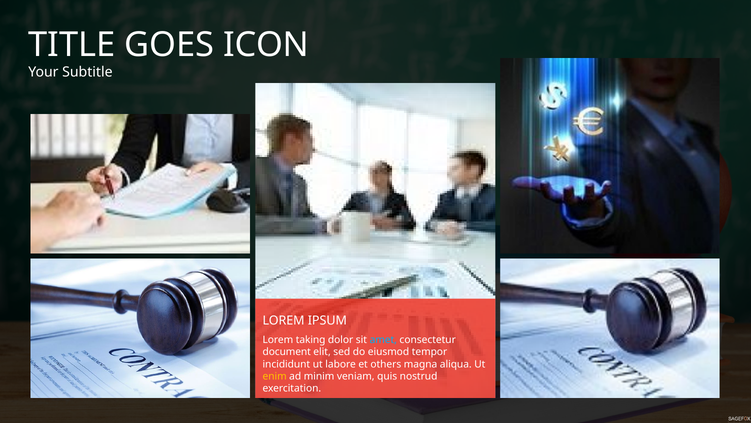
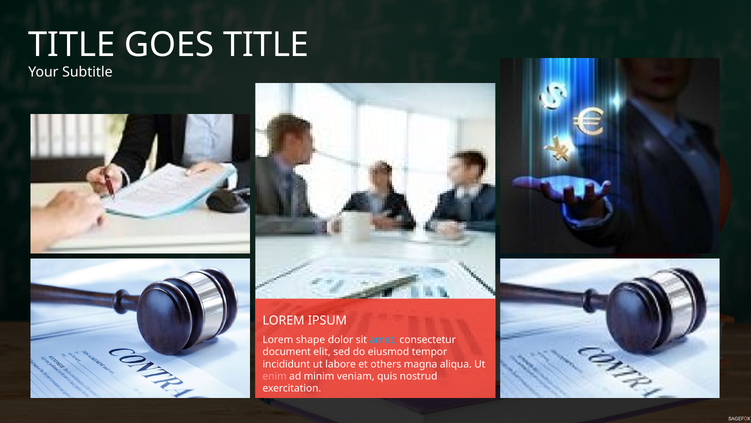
GOES ICON: ICON -> TITLE (266, 45)
taking: taking -> shape (311, 339)
enim colour: yellow -> pink (275, 376)
